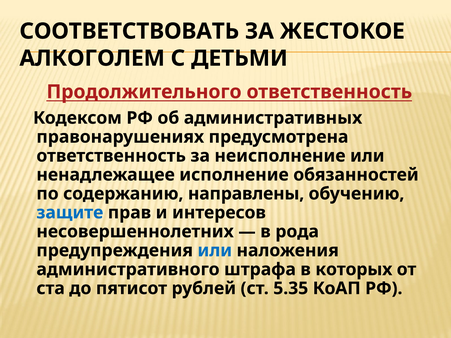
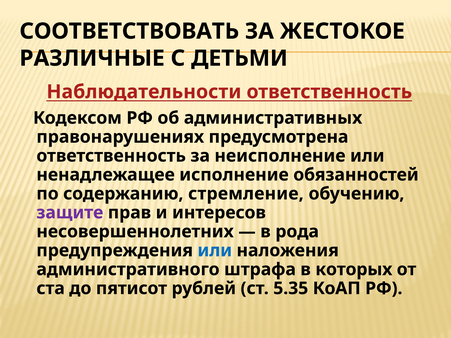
АЛКОГОЛЕМ: АЛКОГОЛЕМ -> РАЗЛИЧНЫЕ (92, 58)
Продолжительного: Продолжительного -> Наблюдательности (144, 92)
направлены: направлены -> стремление (246, 194)
защите colour: blue -> purple (70, 213)
